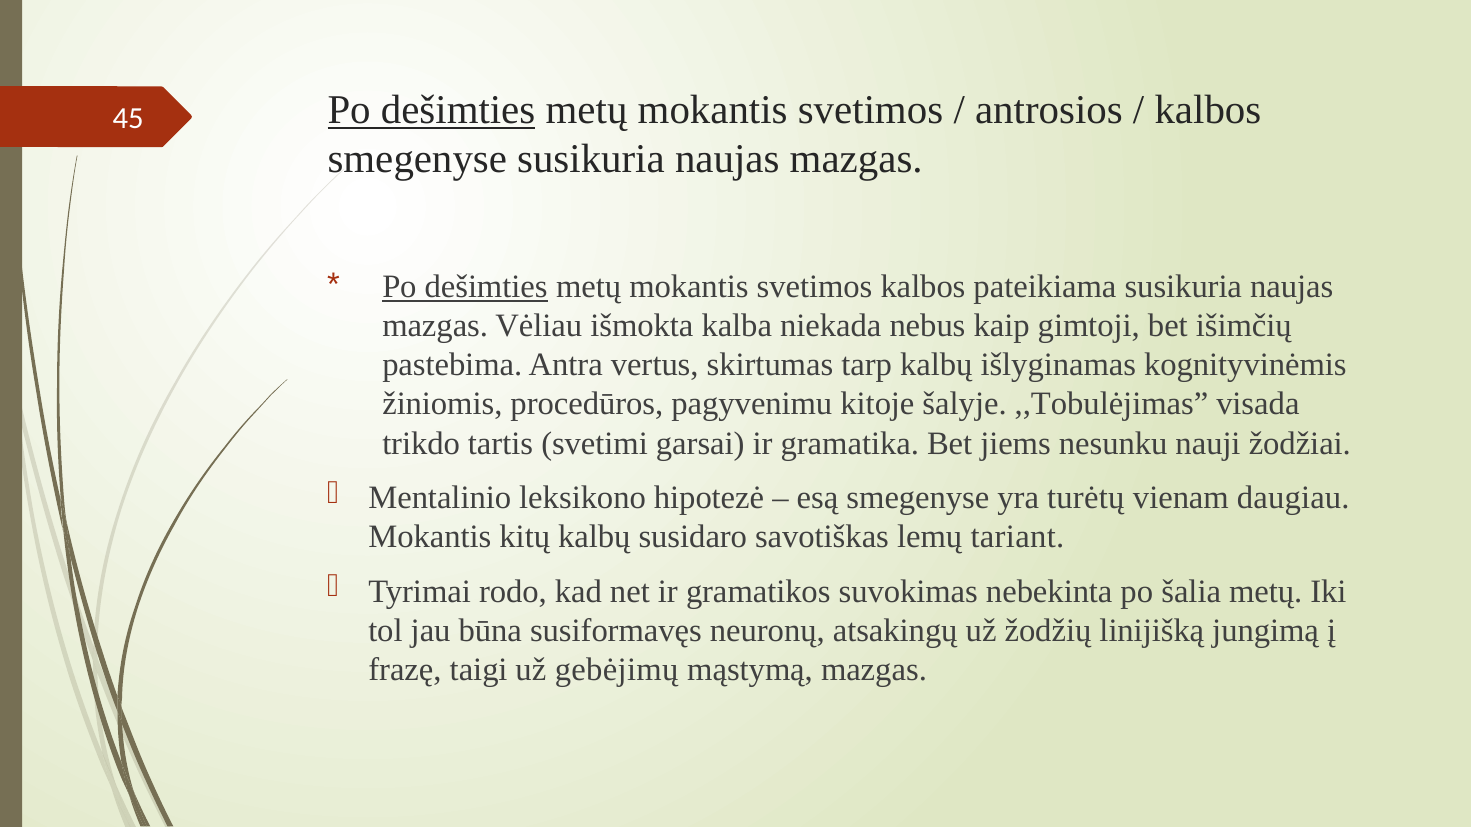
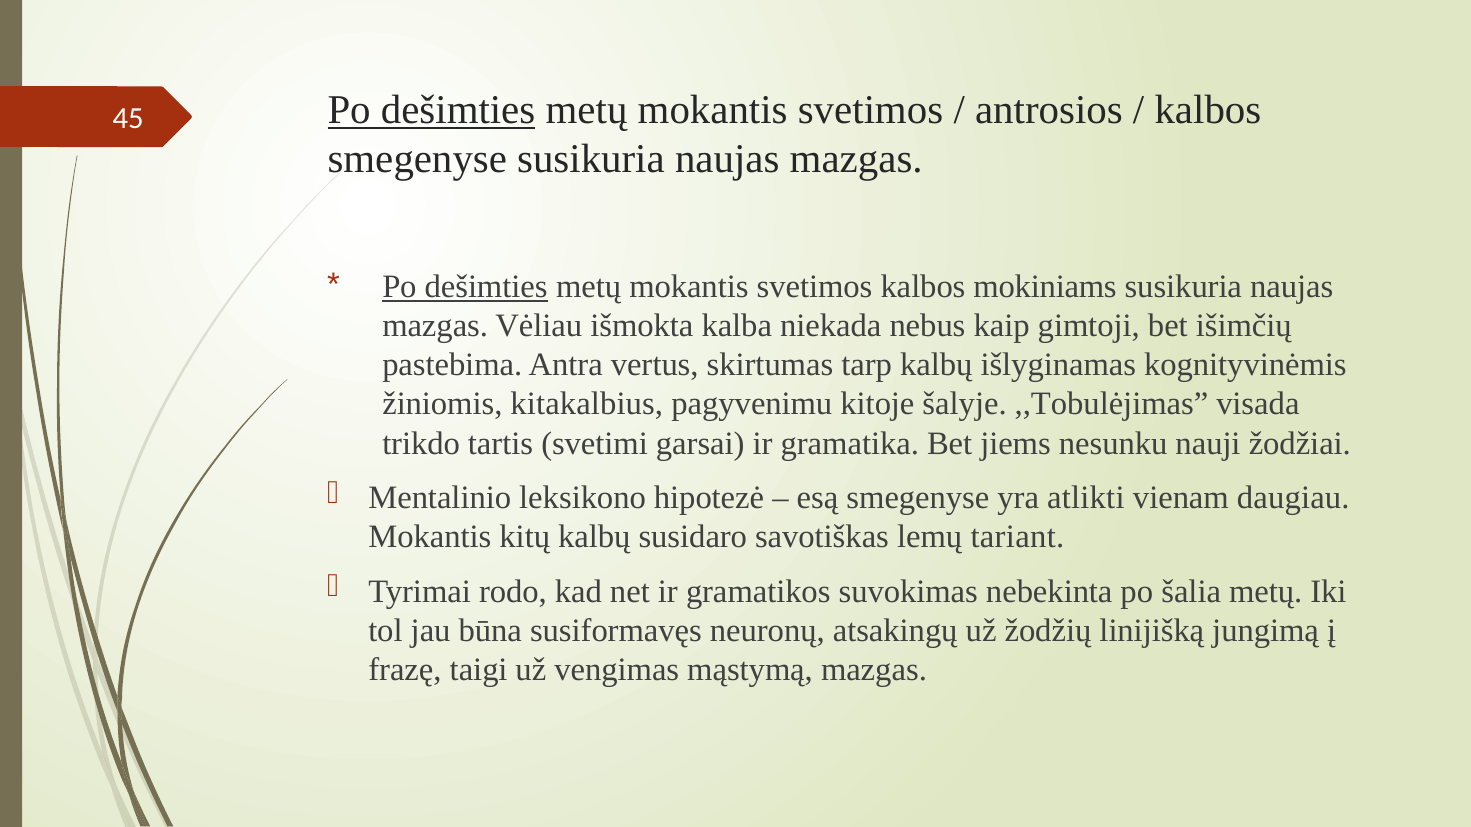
pateikiama: pateikiama -> mokiniams (1045, 287)
procedūros: procedūros -> kitakalbius (587, 404)
turėtų: turėtų -> atlikti (1086, 498)
gebėjimų: gebėjimų -> vengimas (617, 670)
